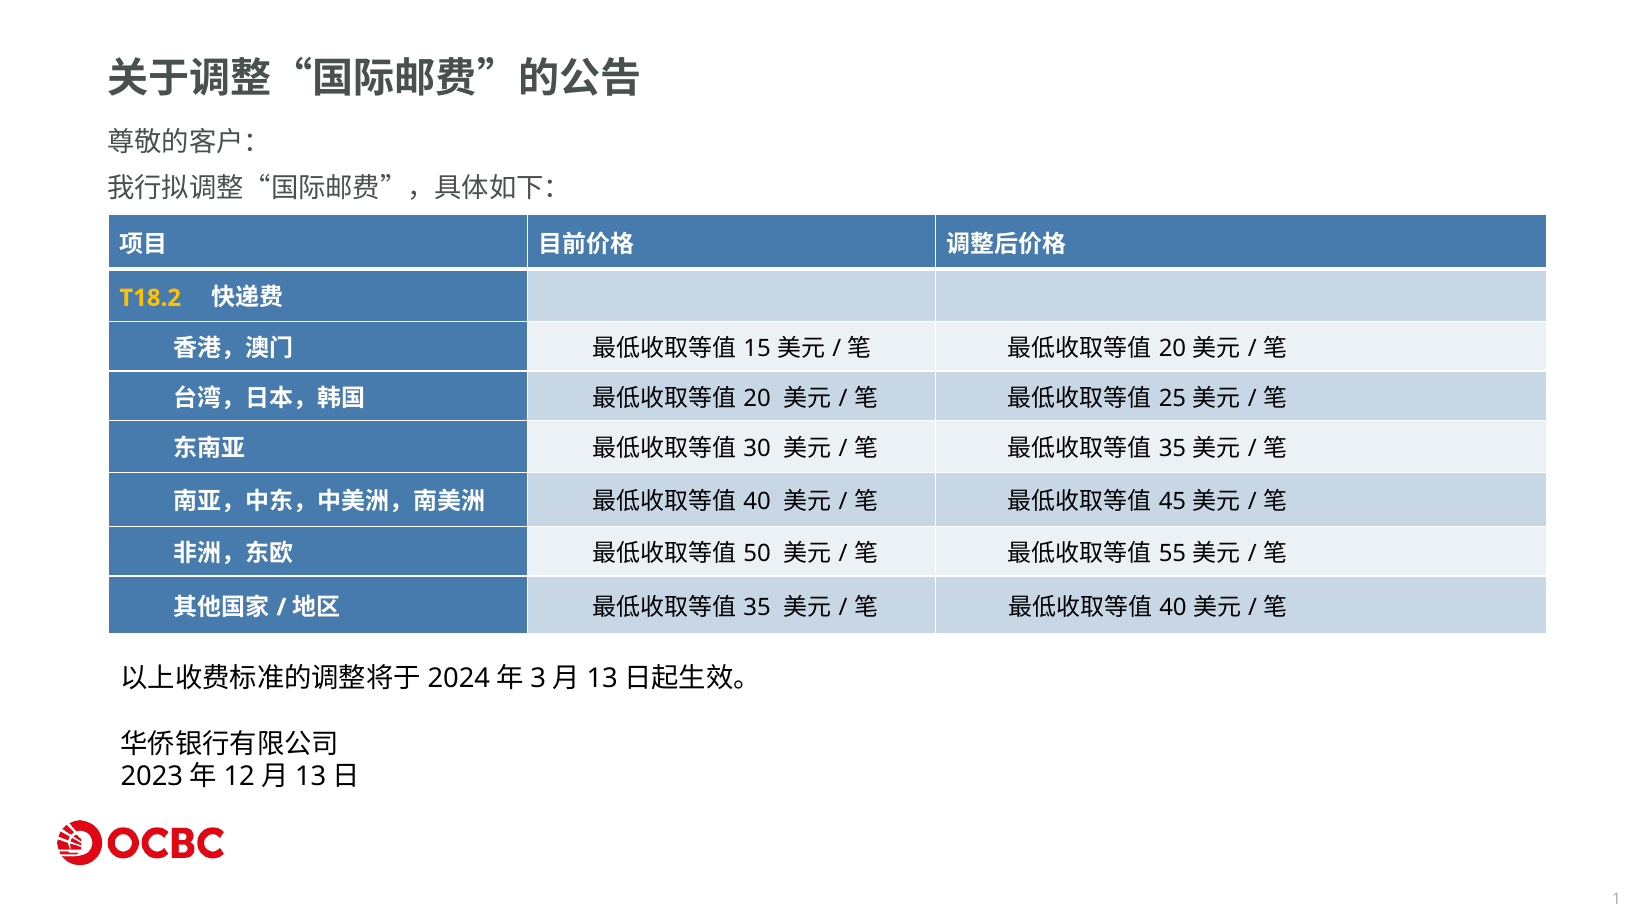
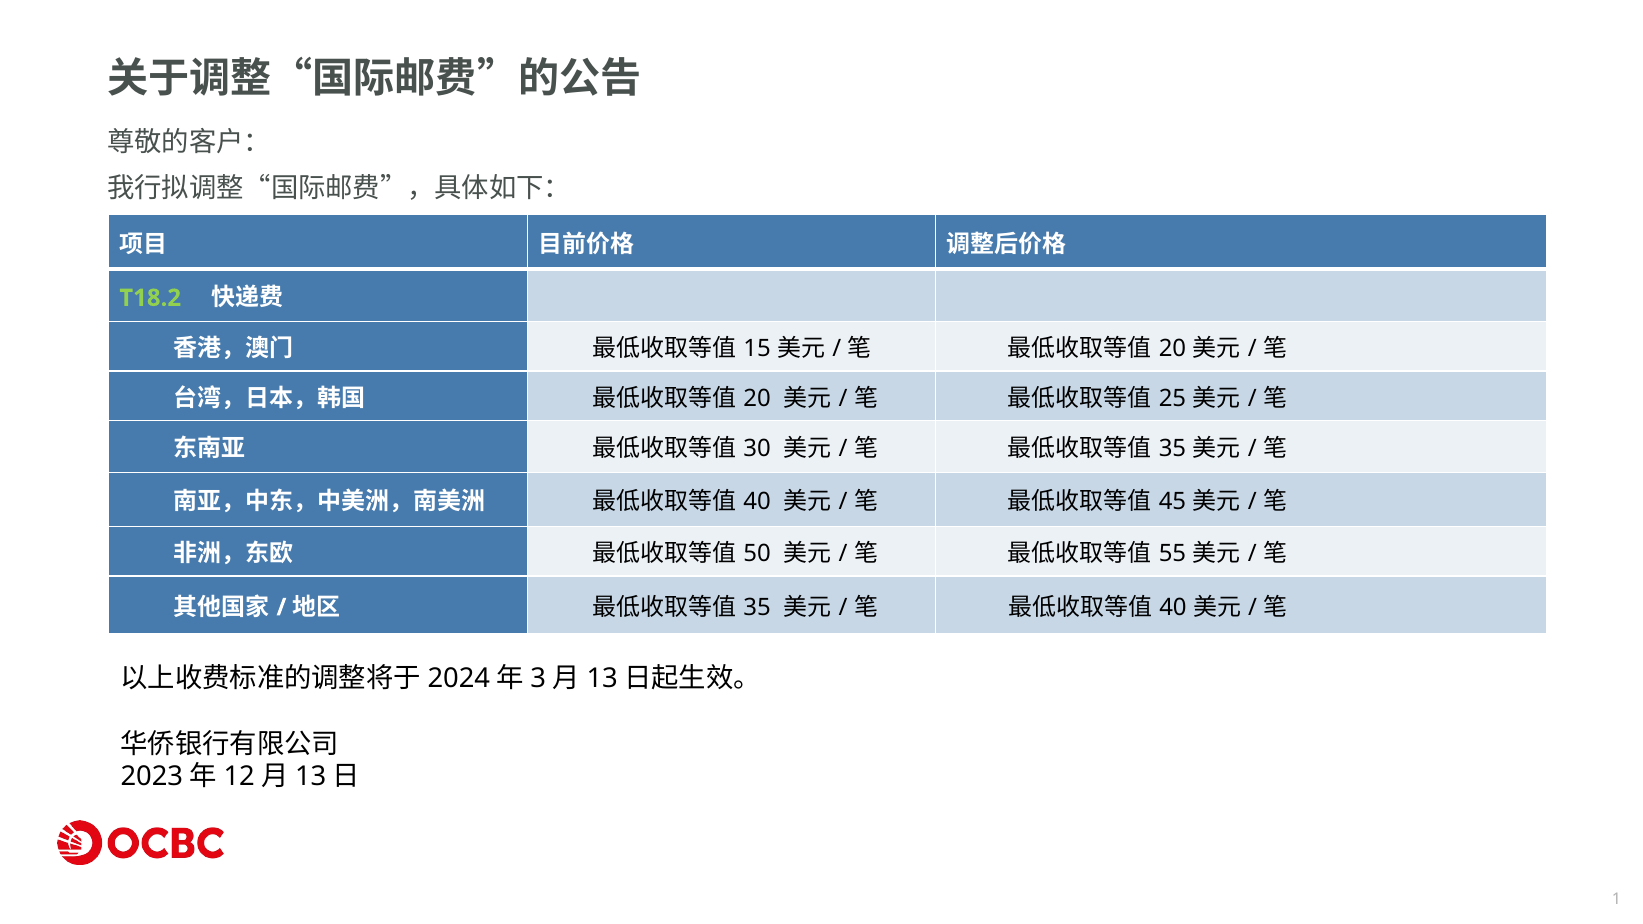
T18.2 colour: yellow -> light green (150, 298)
